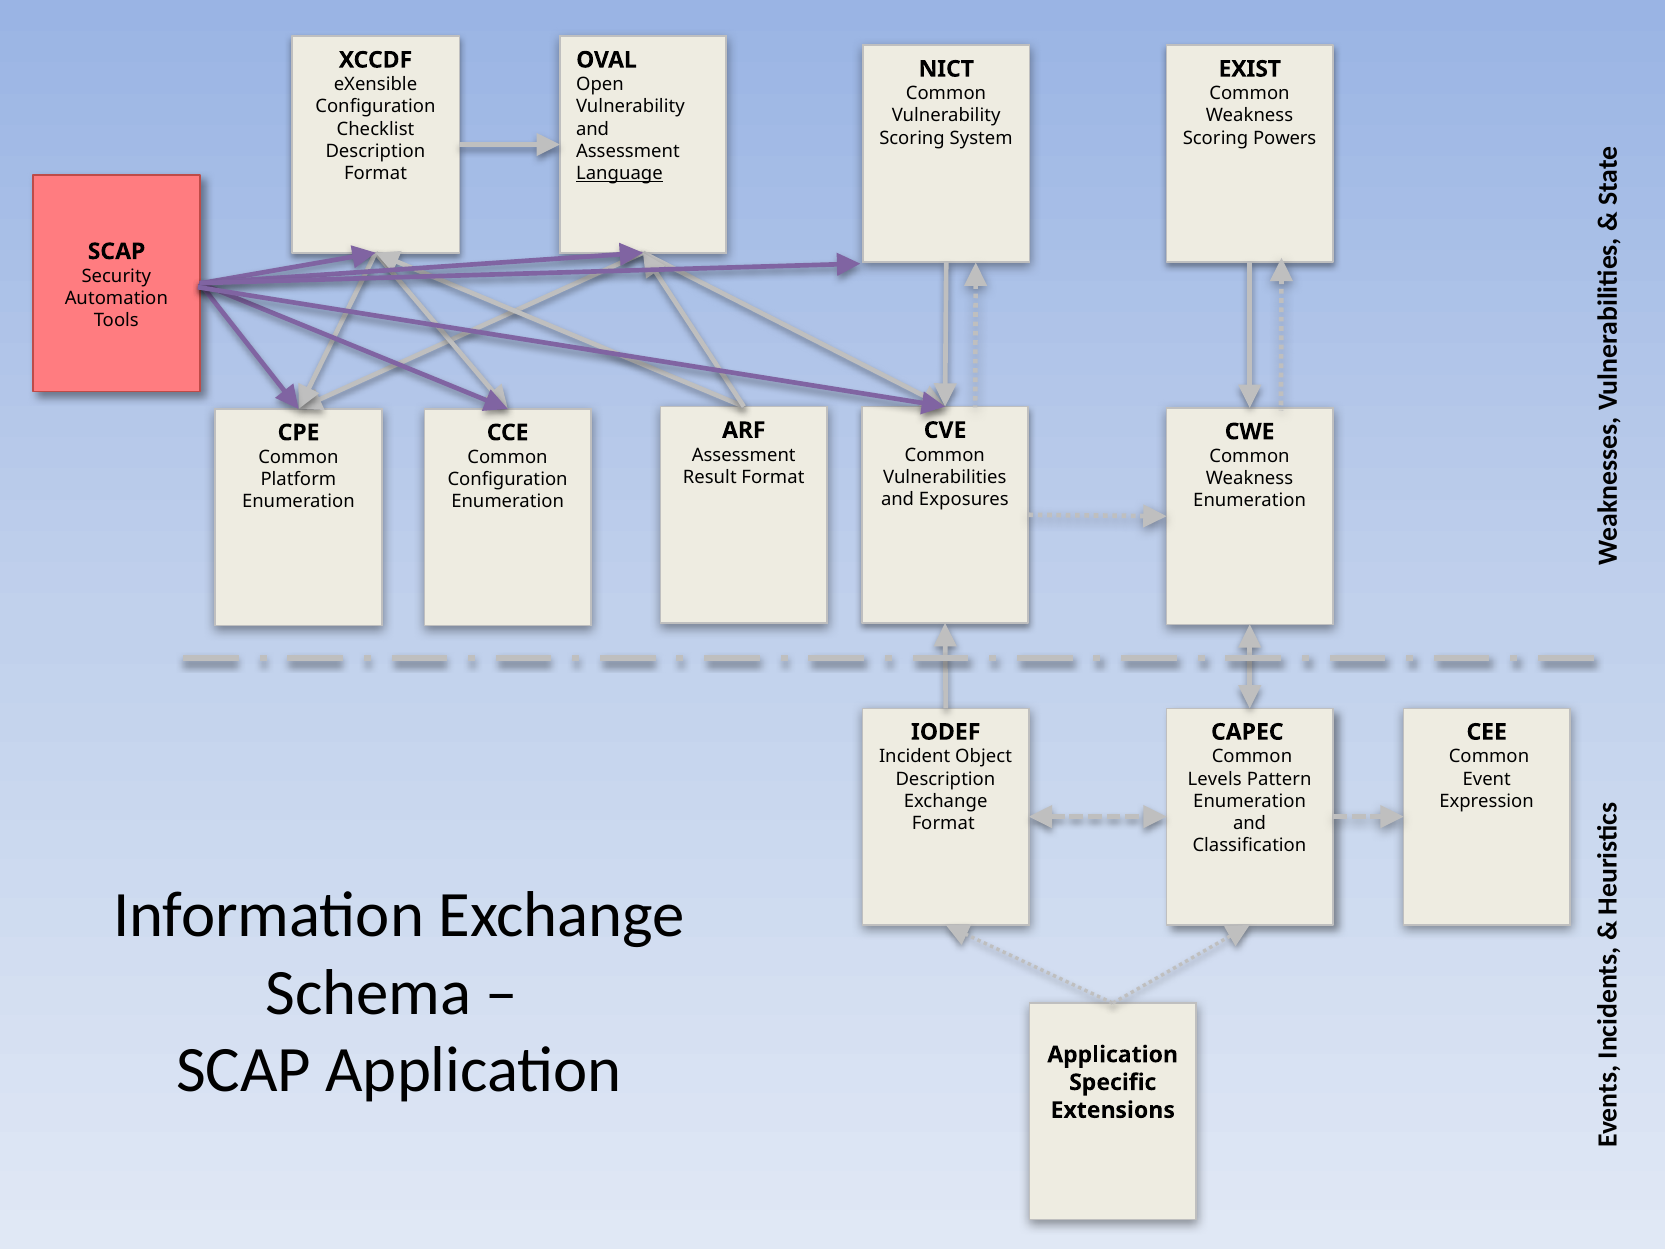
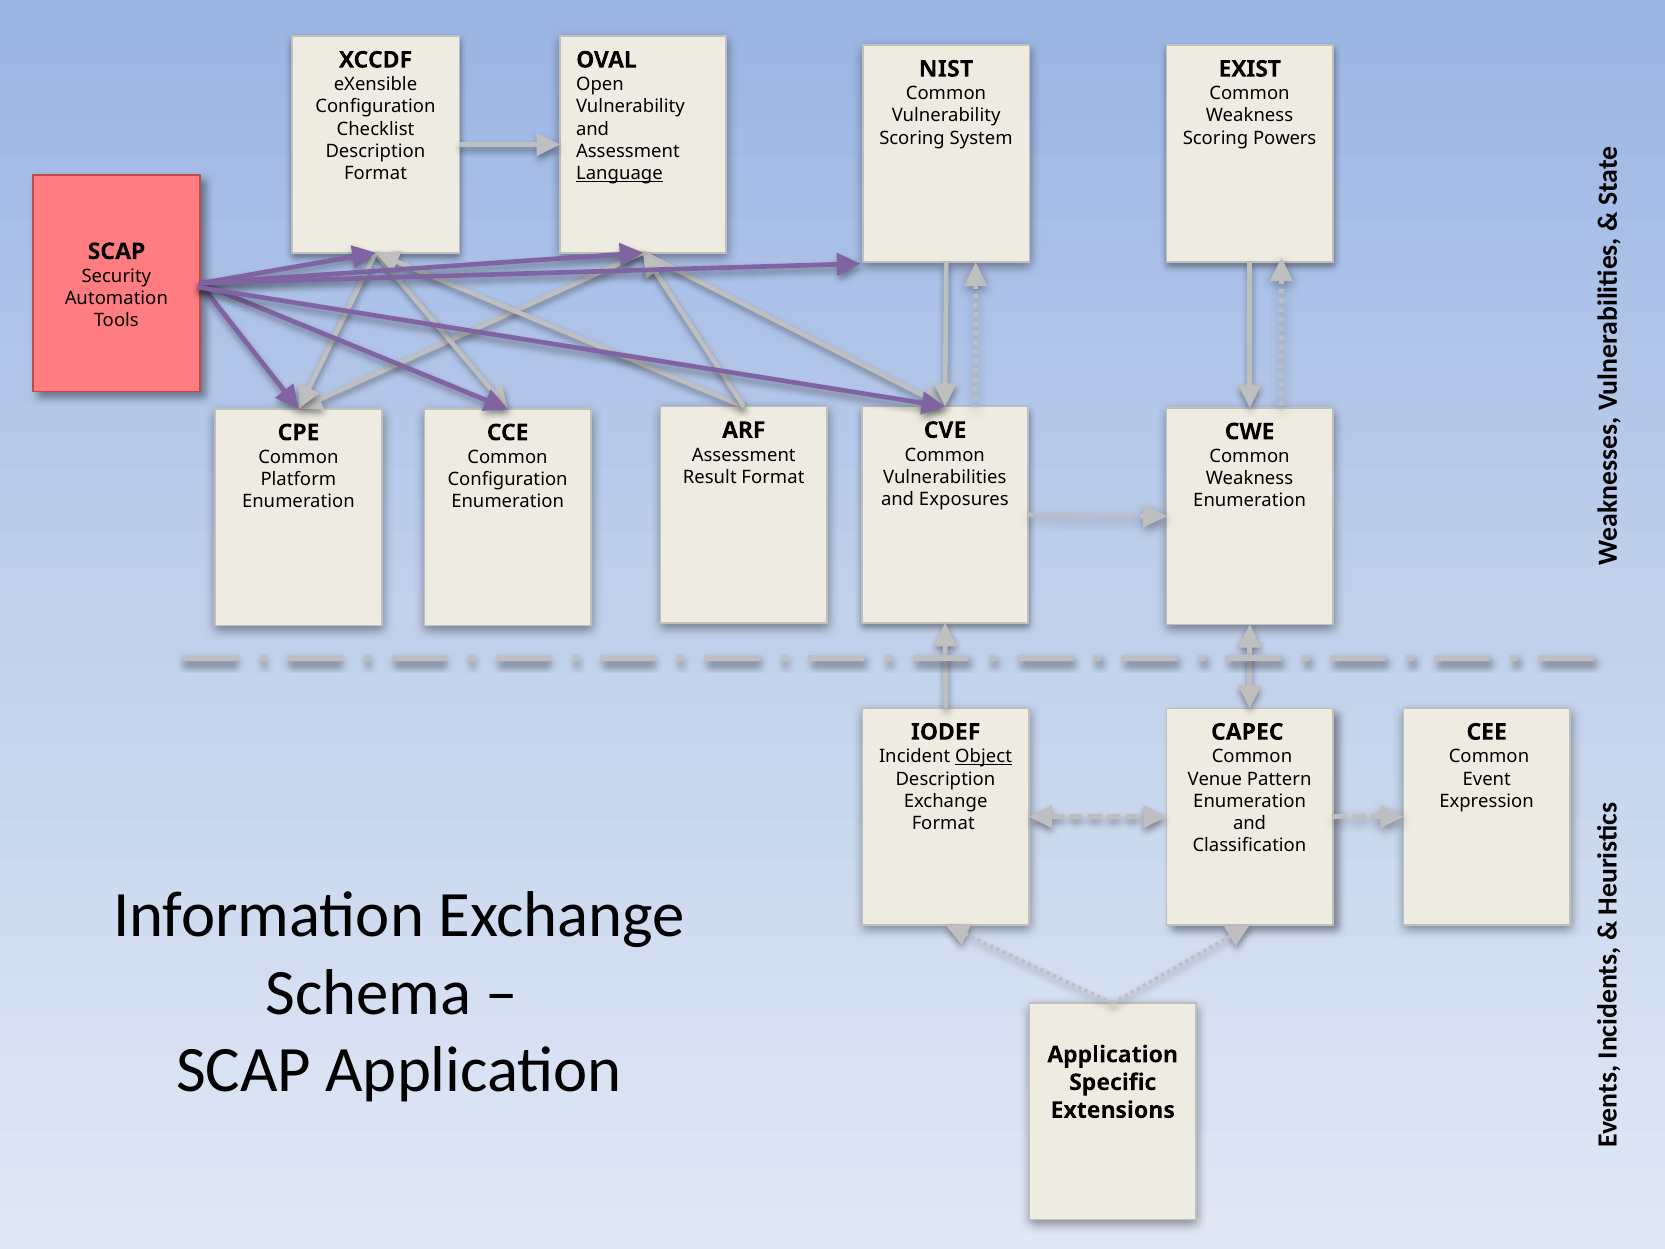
NICT: NICT -> NIST (946, 69)
Object underline: none -> present (984, 757)
Levels: Levels -> Venue (1215, 779)
